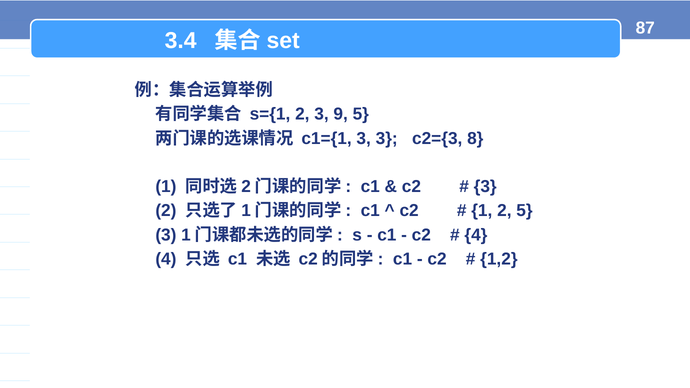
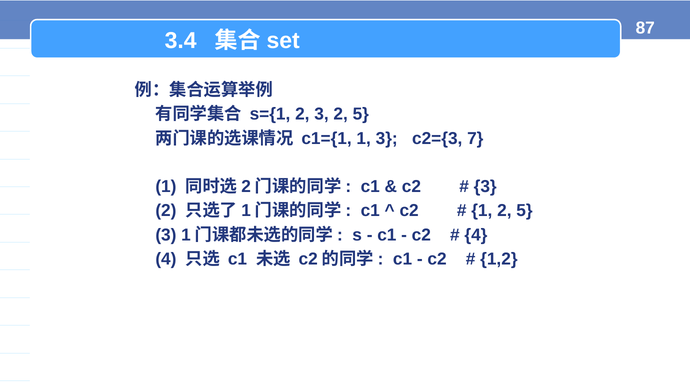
2 3 9: 9 -> 2 (341, 114)
c1={1 3: 3 -> 1 (364, 138)
8: 8 -> 7 (475, 138)
